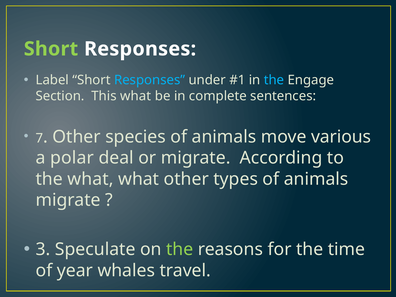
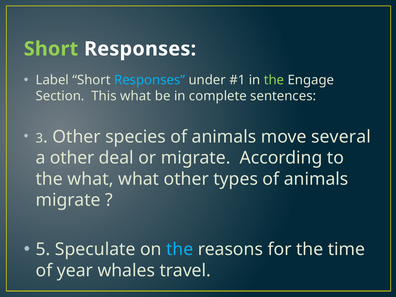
the colour: light blue -> light green (274, 80)
7: 7 -> 3 (39, 138)
various: various -> several (341, 137)
a polar: polar -> other (72, 158)
3: 3 -> 5 (43, 249)
the colour: light green -> light blue (180, 249)
